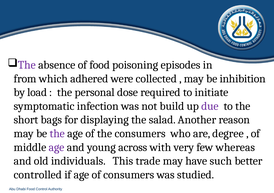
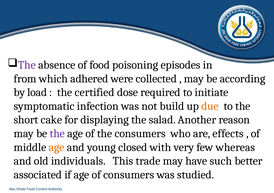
inhibition: inhibition -> according (243, 79)
personal: personal -> certified (95, 92)
due colour: purple -> orange (210, 106)
bags: bags -> cake (51, 120)
degree: degree -> effects (228, 134)
age colour: purple -> orange (57, 147)
young across: across -> closed (133, 147)
controlled: controlled -> associated (38, 175)
